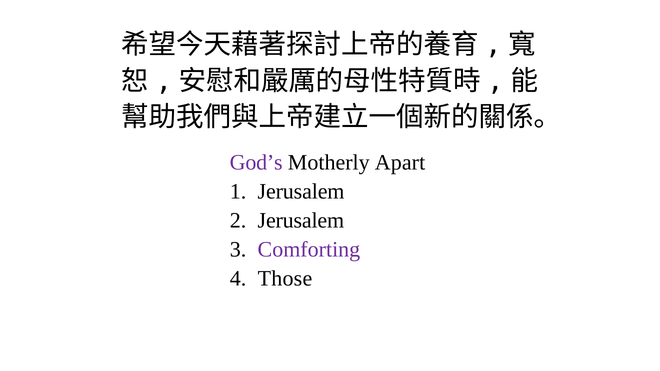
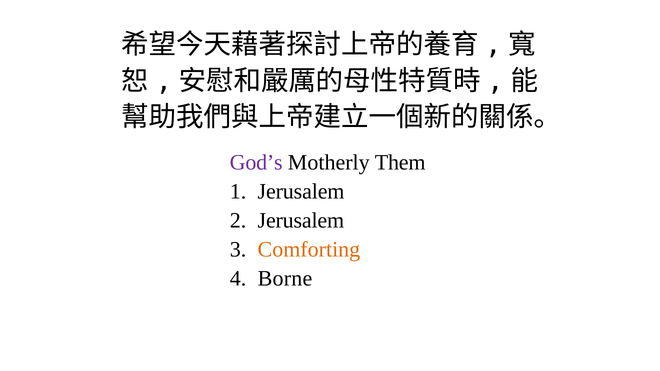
Apart: Apart -> Them (400, 163)
Comforting colour: purple -> orange (309, 250)
Those: Those -> Borne (285, 278)
